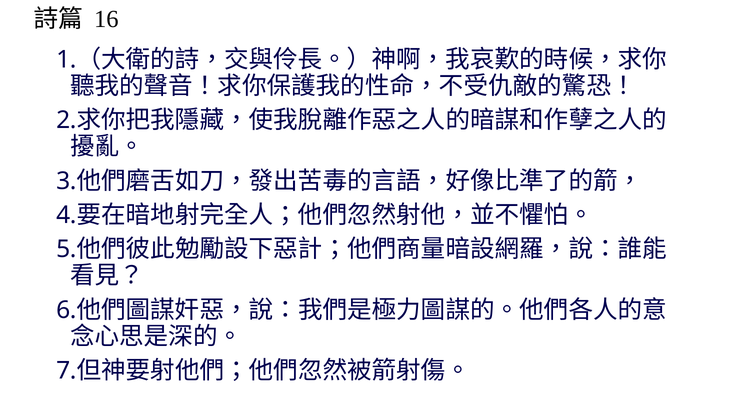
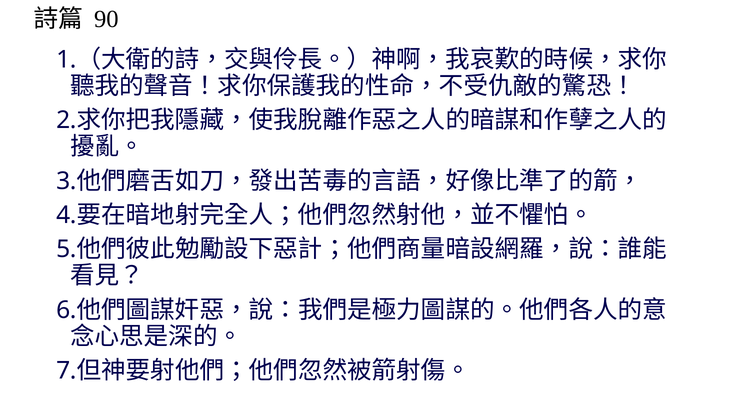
16: 16 -> 90 (106, 19)
